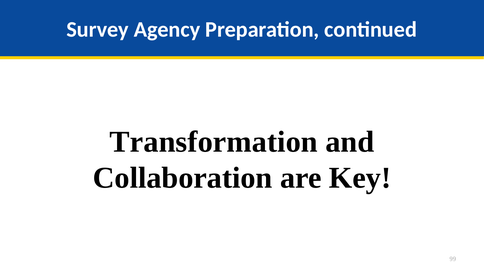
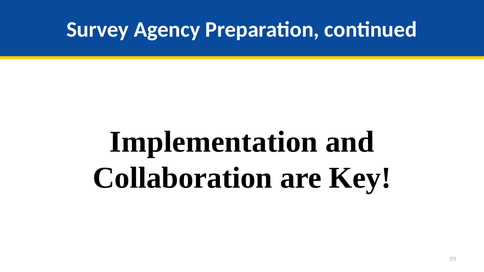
Transformation: Transformation -> Implementation (214, 142)
